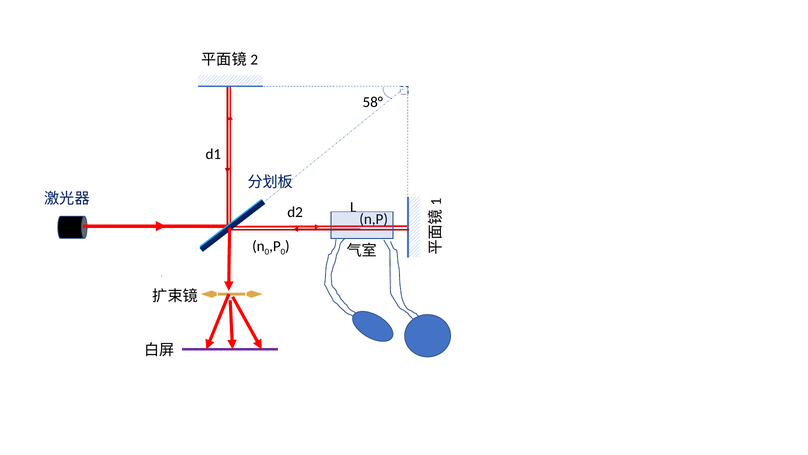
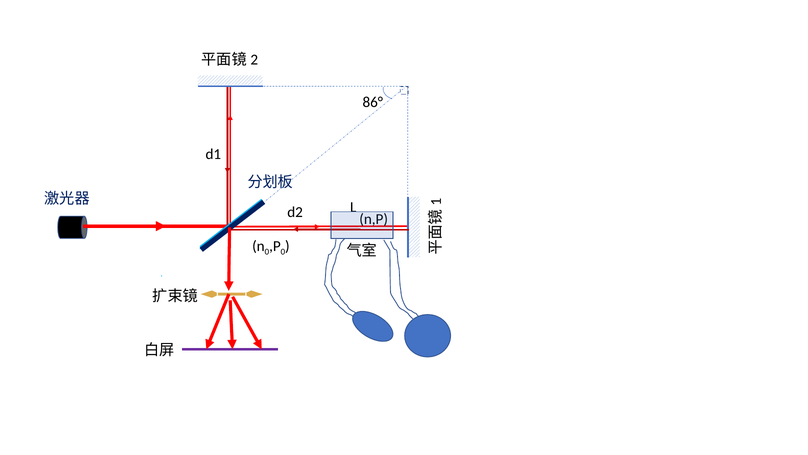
58°: 58° -> 86° (373, 102)
